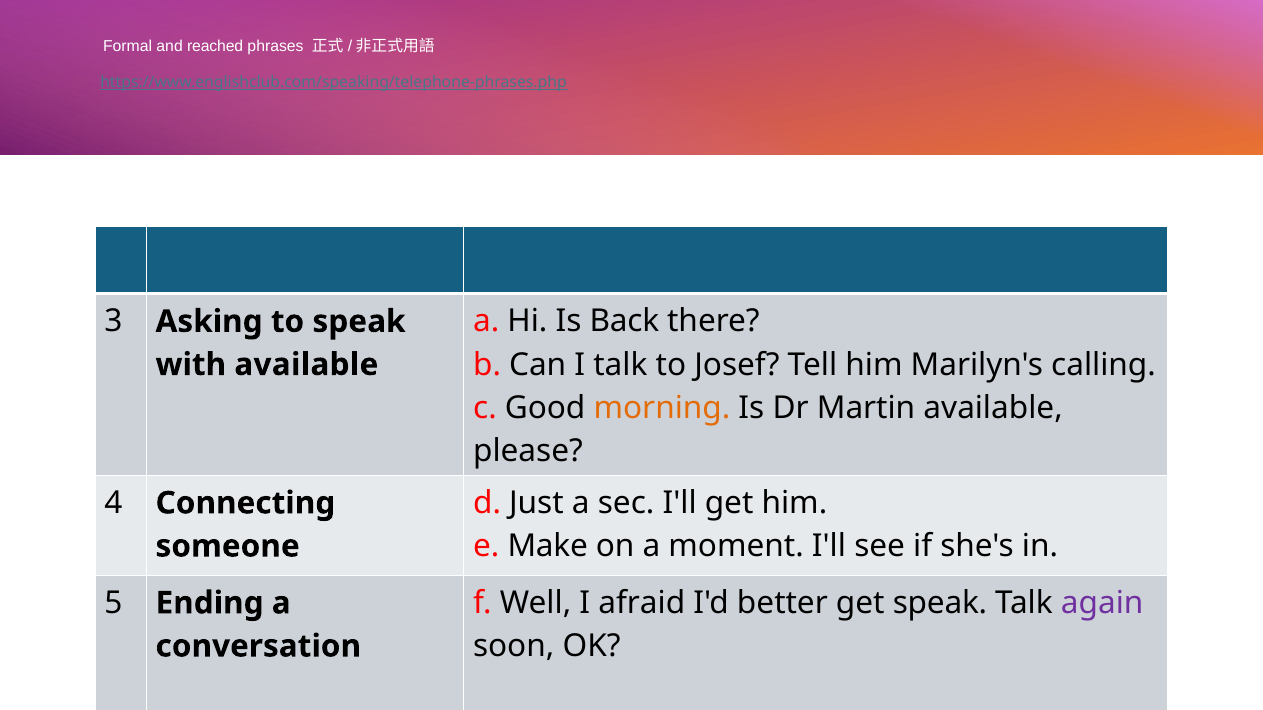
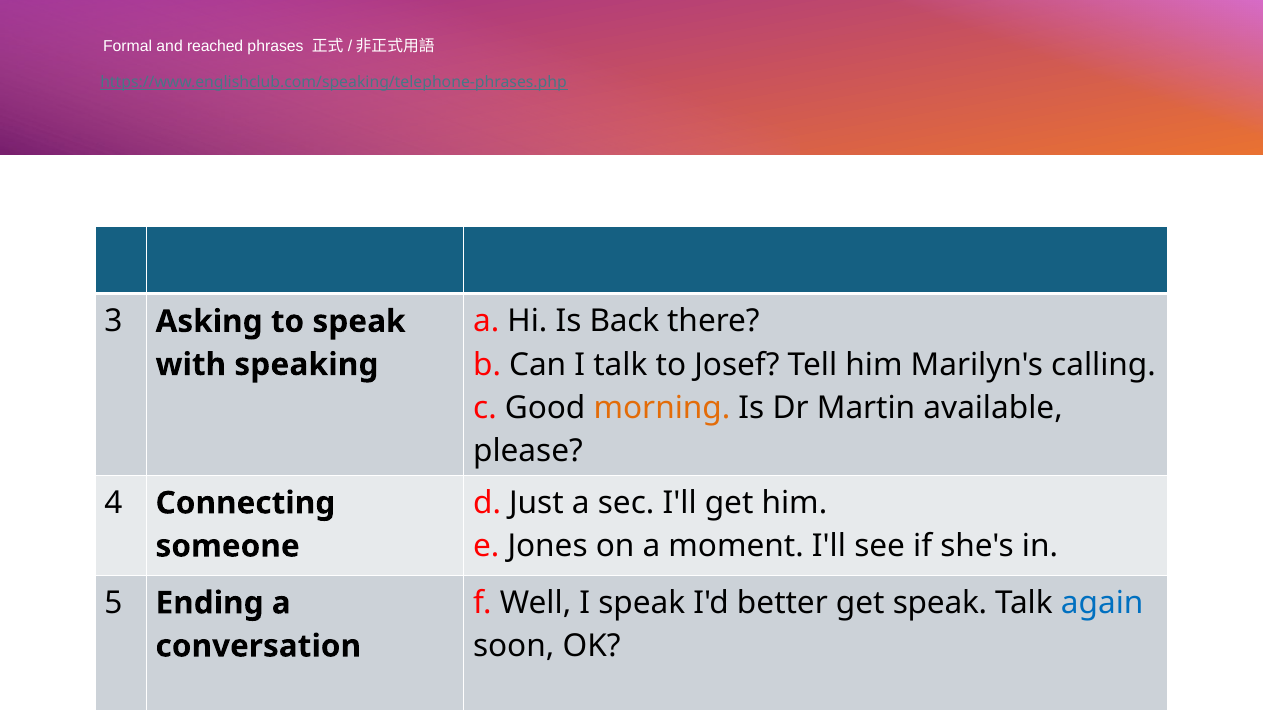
with available: available -> speaking (306, 365)
Make: Make -> Jones (548, 546)
I afraid: afraid -> speak (642, 603)
again colour: purple -> blue (1102, 603)
